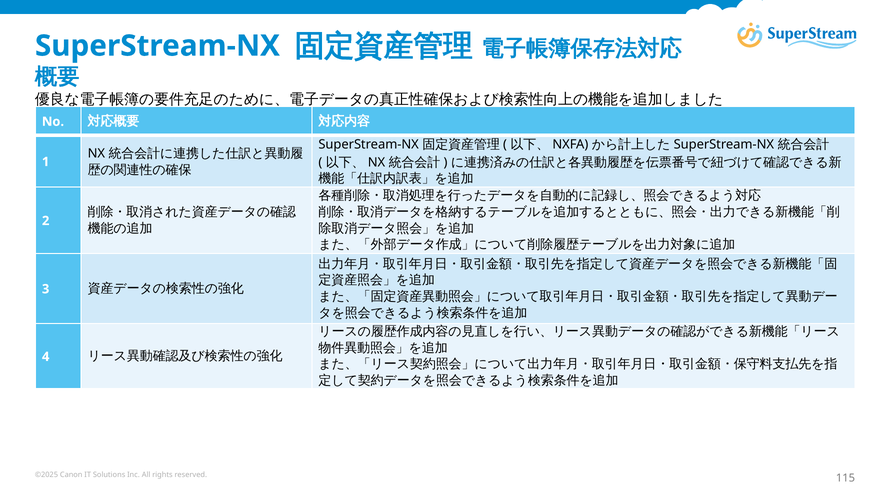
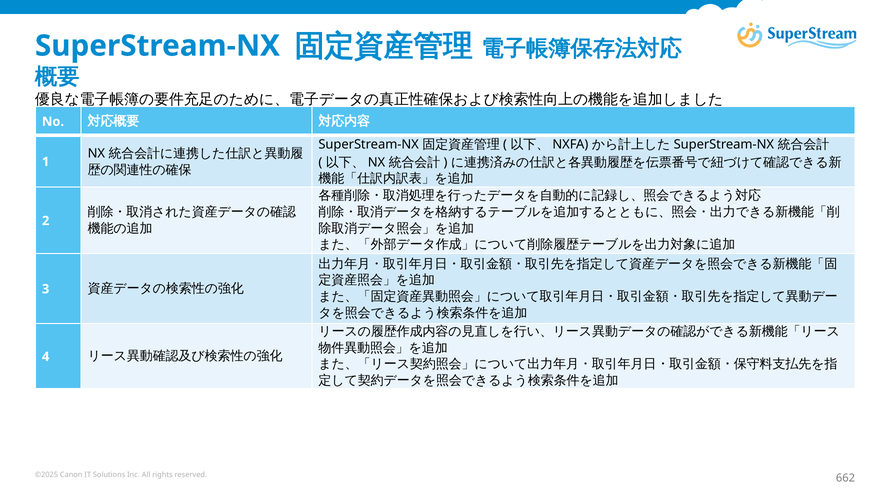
115: 115 -> 662 (845, 478)
